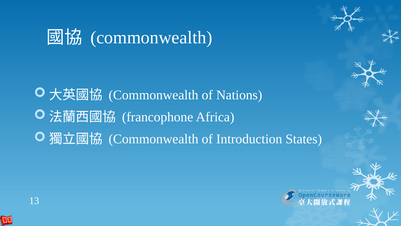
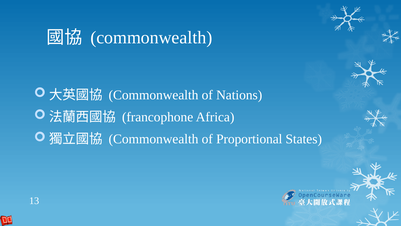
Introduction: Introduction -> Proportional (249, 139)
